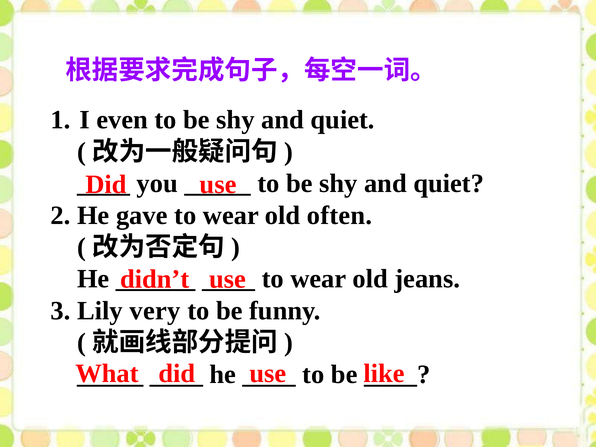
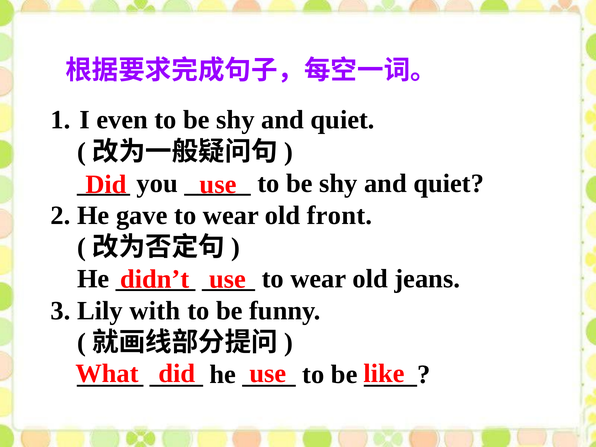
often: often -> front (339, 215)
very: very -> with (155, 311)
